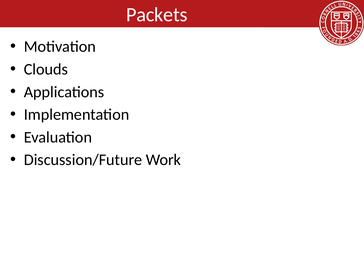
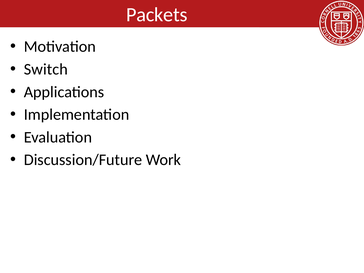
Clouds: Clouds -> Switch (46, 69)
